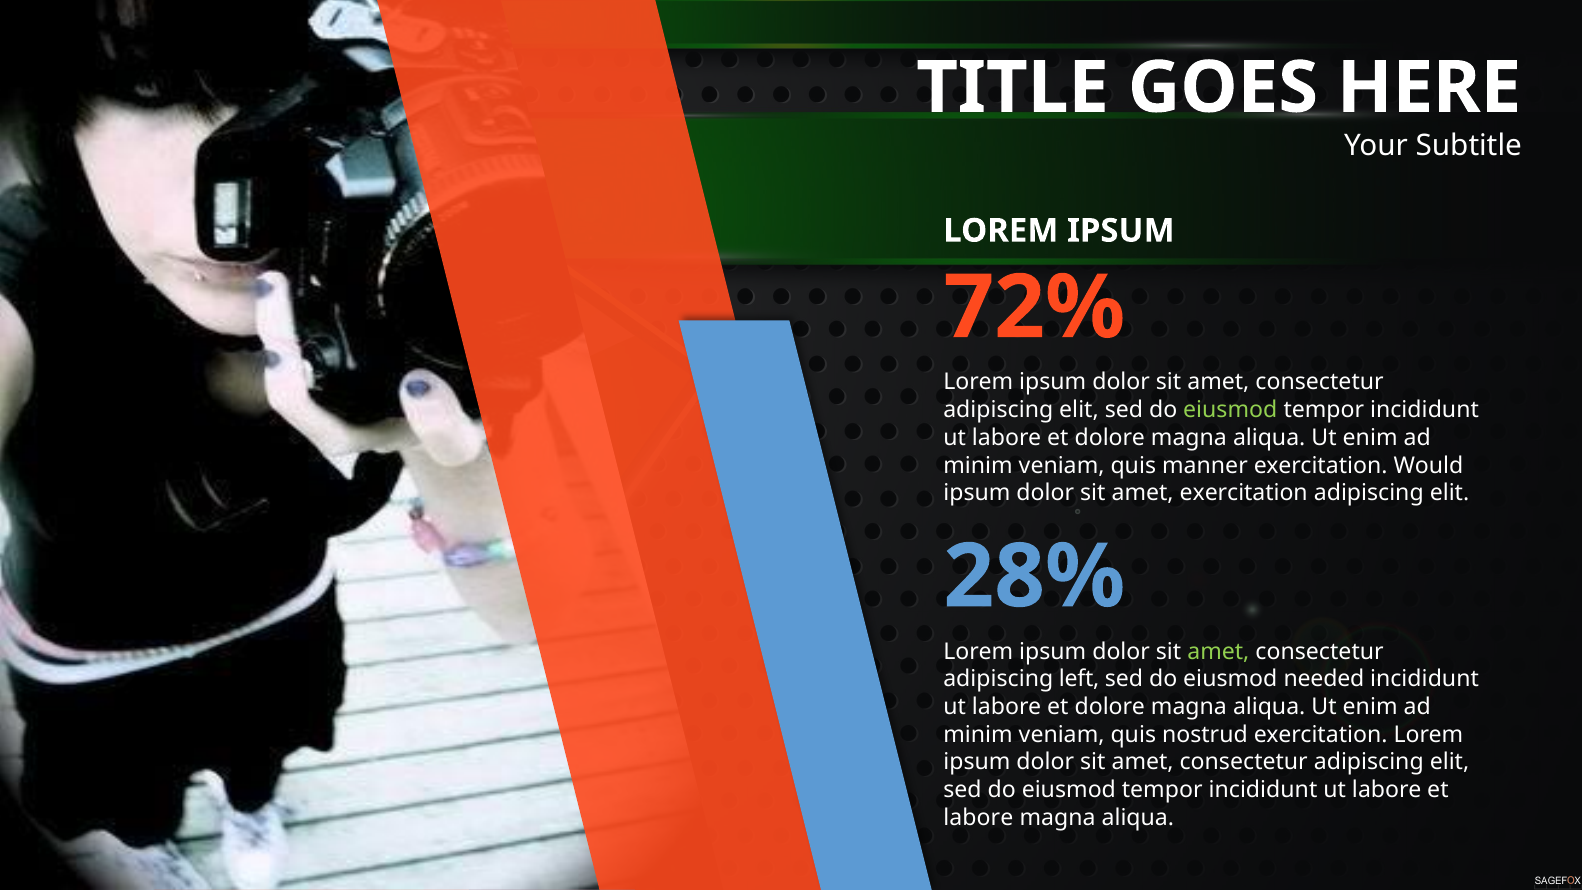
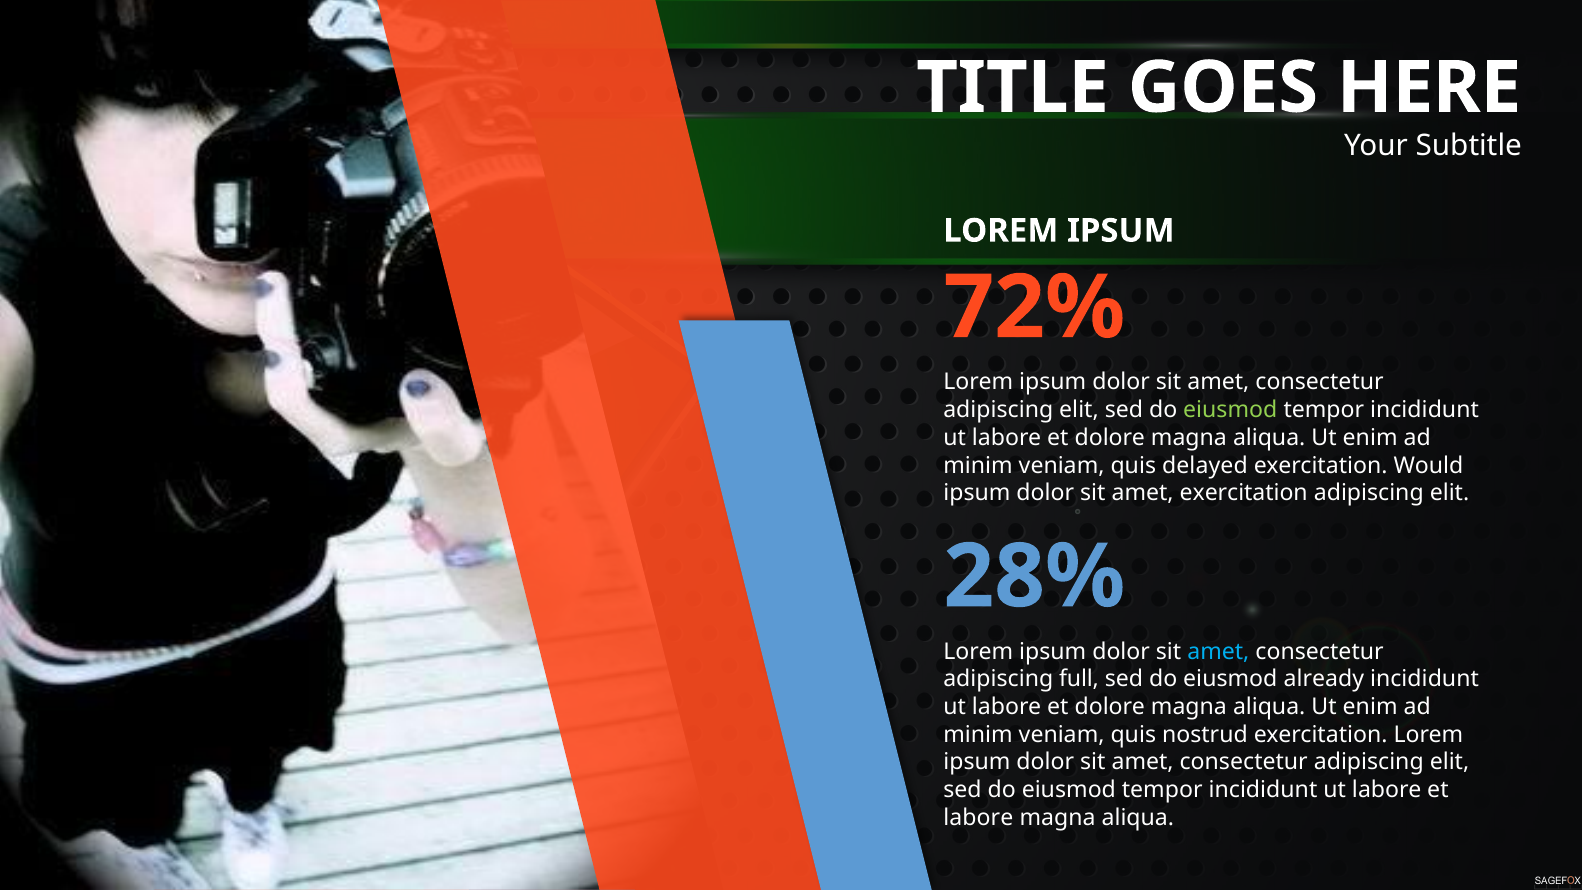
manner: manner -> delayed (1205, 465)
amet colour: light green -> light blue (1218, 651)
left: left -> full (1079, 679)
needed: needed -> already (1324, 679)
